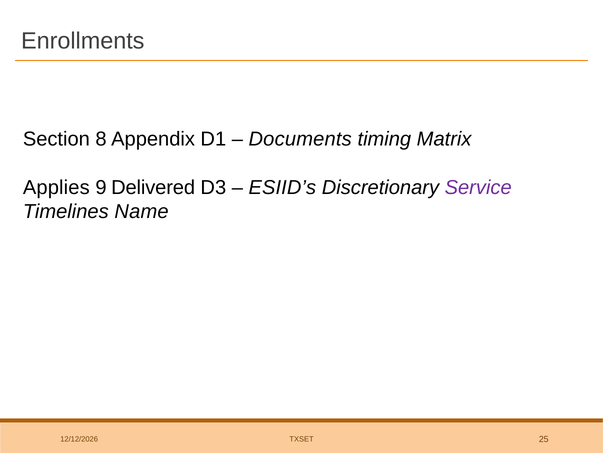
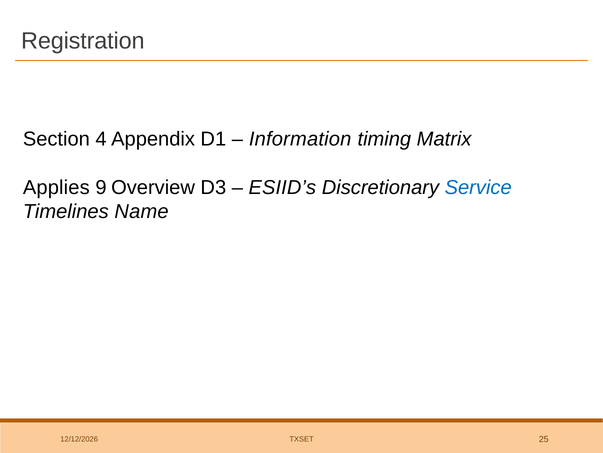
Enrollments: Enrollments -> Registration (83, 41)
8: 8 -> 4 (101, 139)
Documents: Documents -> Information (300, 139)
Delivered: Delivered -> Overview (153, 187)
Service colour: purple -> blue (478, 187)
